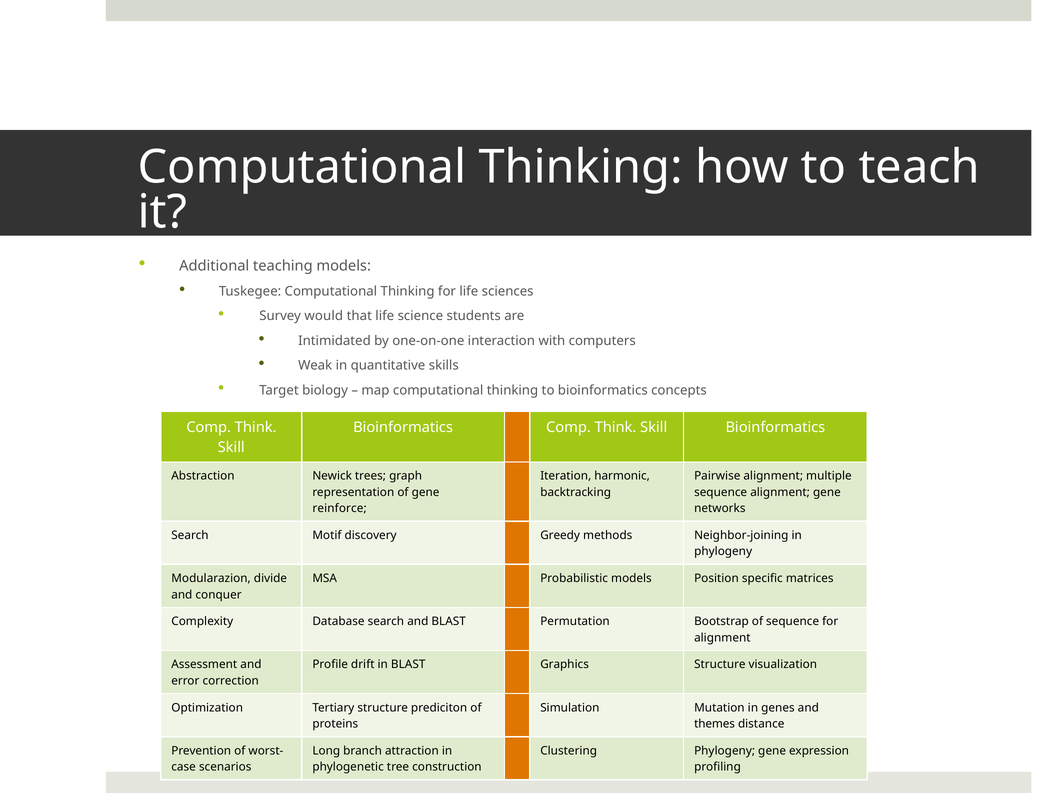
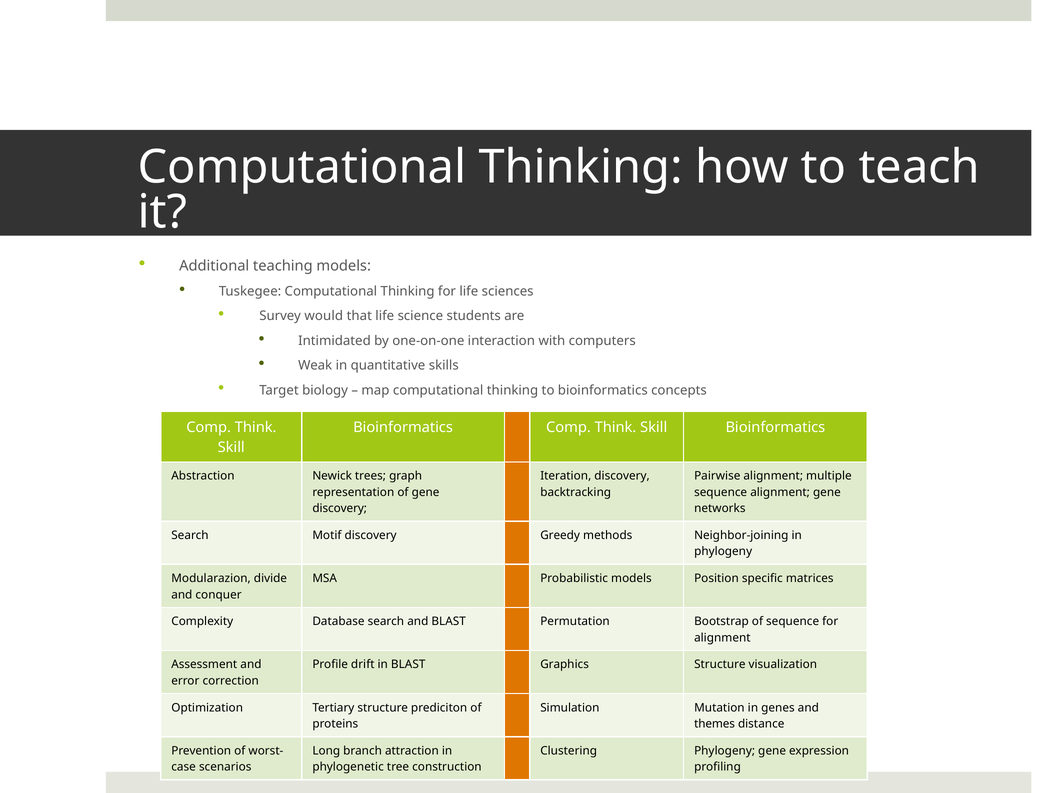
Iteration harmonic: harmonic -> discovery (622, 476)
reinforce: reinforce -> discovery (340, 509)
